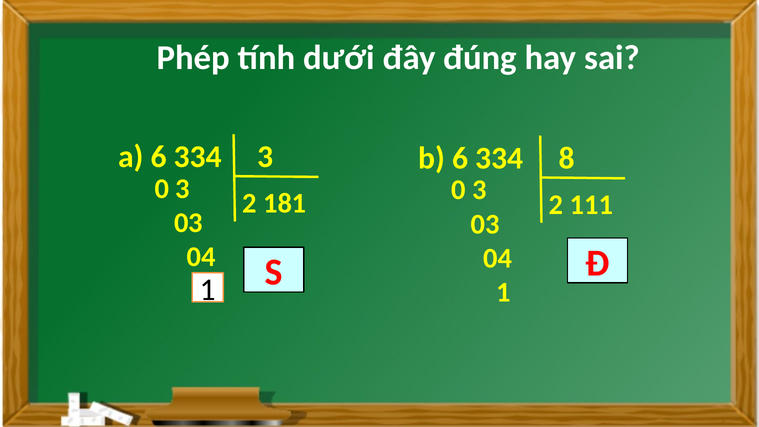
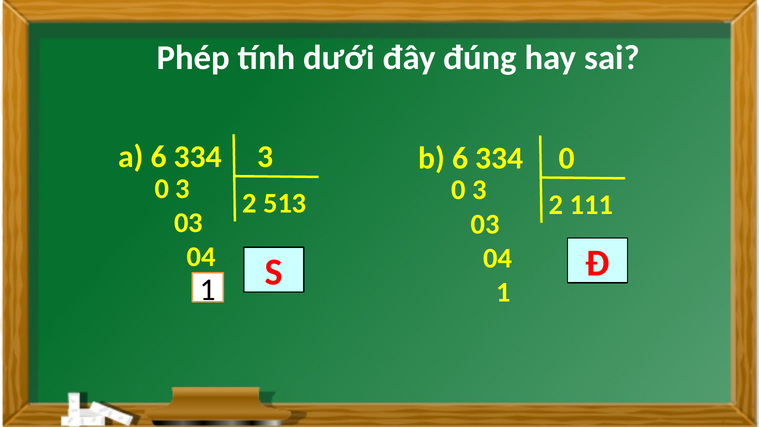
334 8: 8 -> 0 (567, 158)
181: 181 -> 513 (285, 203)
